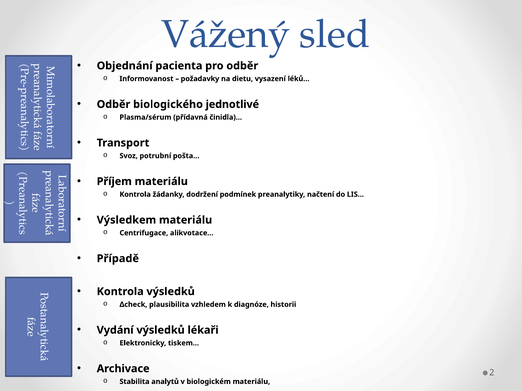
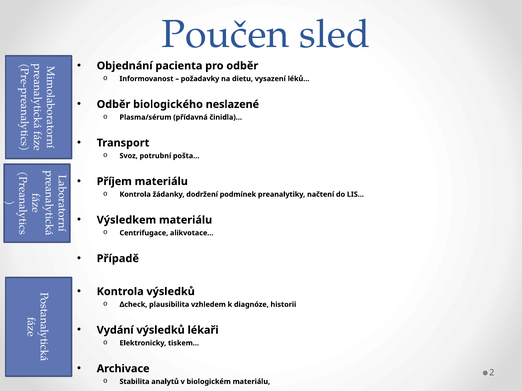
Vážený: Vážený -> Poučen (225, 34)
jednotlivé: jednotlivé -> neslazené (232, 104)
